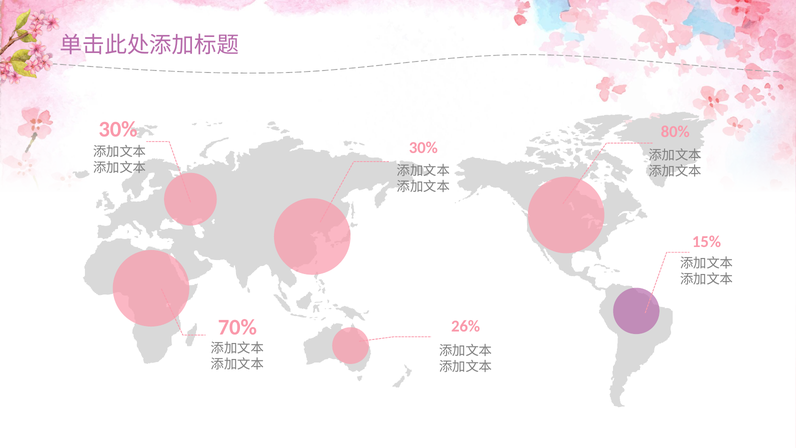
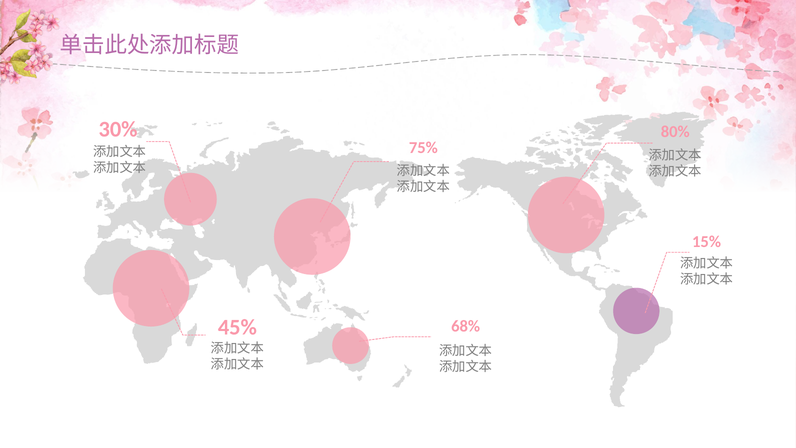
30%: 30% -> 75% (423, 148)
70%: 70% -> 45% (237, 327)
26%: 26% -> 68% (466, 326)
